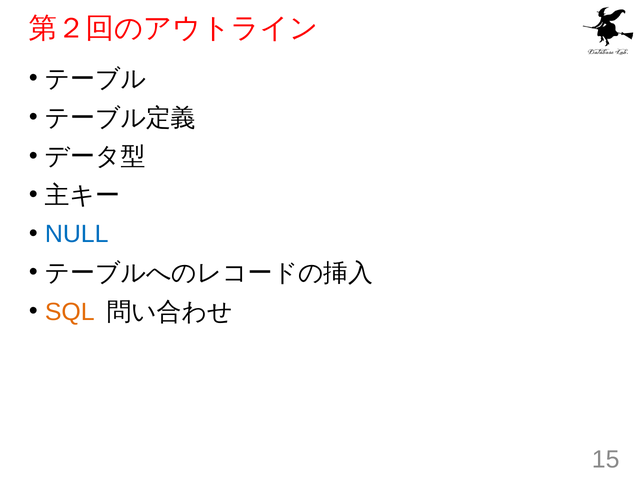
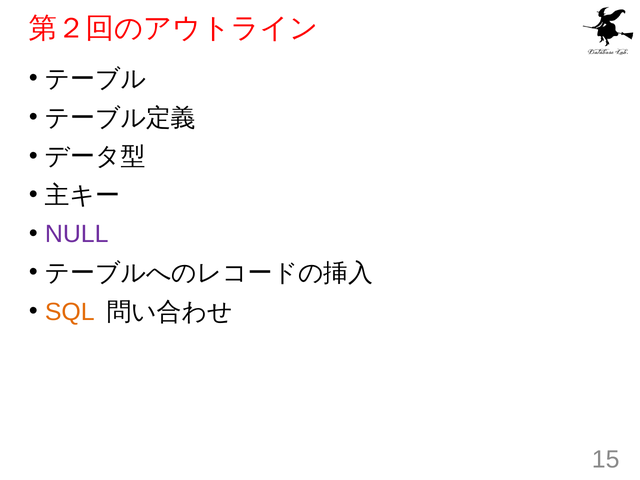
NULL colour: blue -> purple (77, 234)
